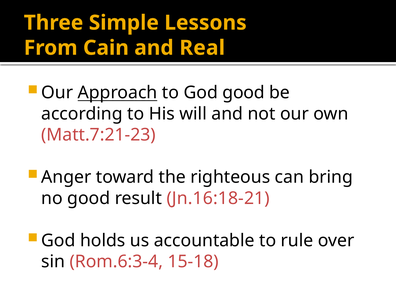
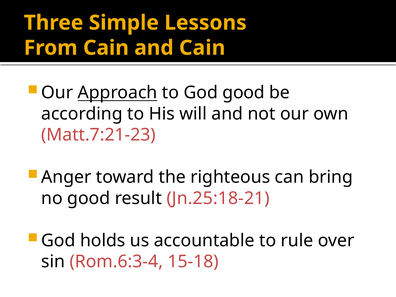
and Real: Real -> Cain (202, 48)
Jn.16:18-21: Jn.16:18-21 -> Jn.25:18-21 (218, 198)
